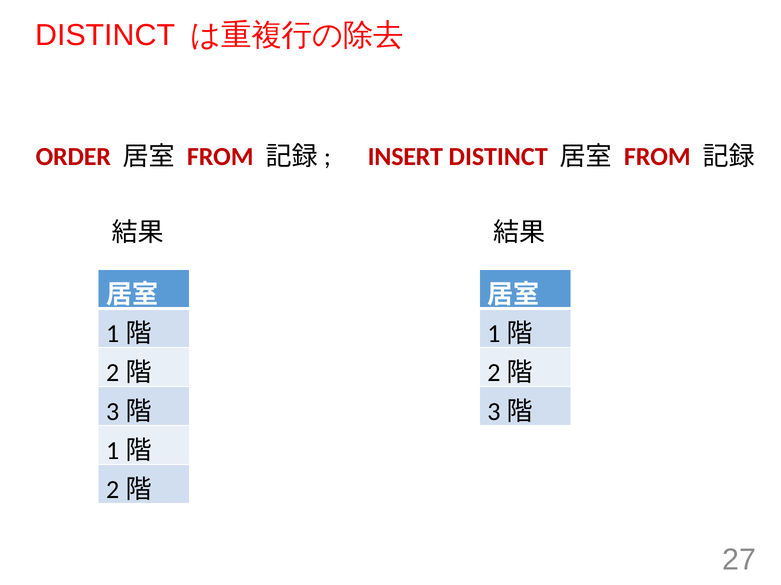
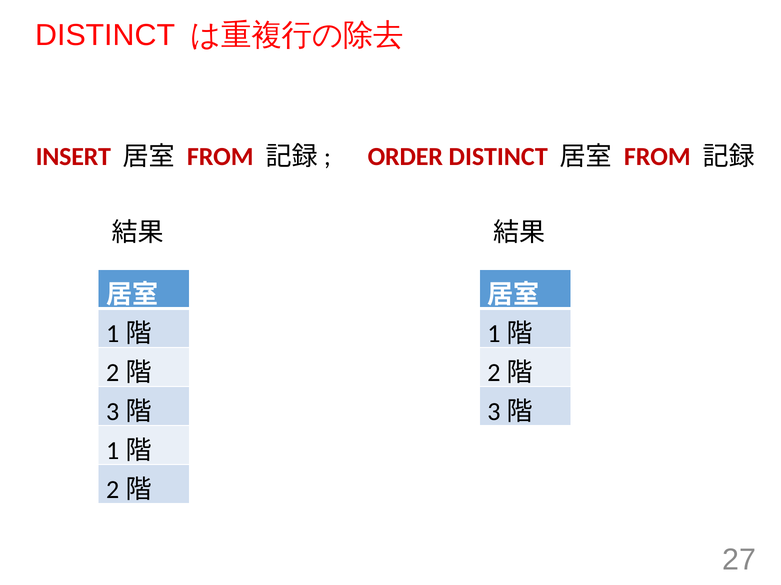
ORDER: ORDER -> INSERT (73, 157)
INSERT: INSERT -> ORDER (405, 157)
